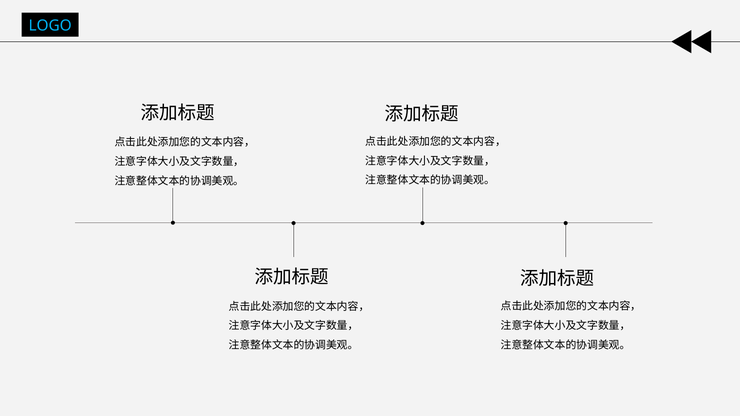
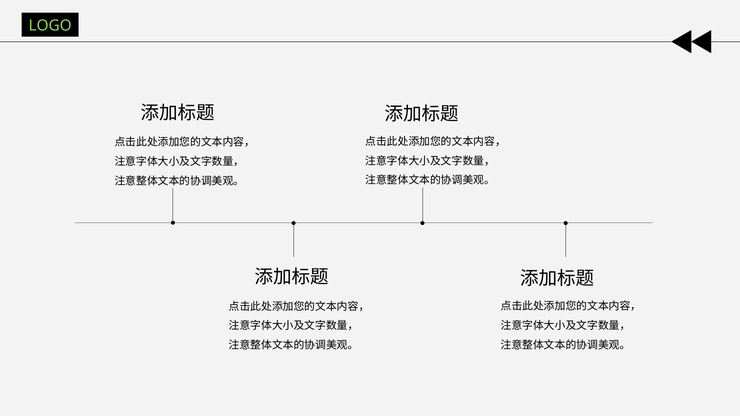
LOGO colour: light blue -> light green (50, 26)
